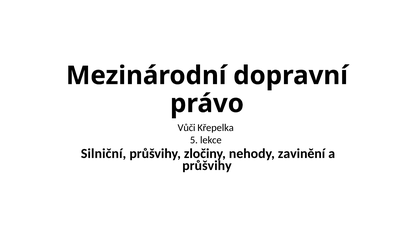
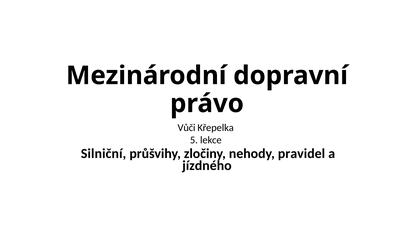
zavinění: zavinění -> pravidel (302, 154)
průšvihy: průšvihy -> jízdného (207, 166)
